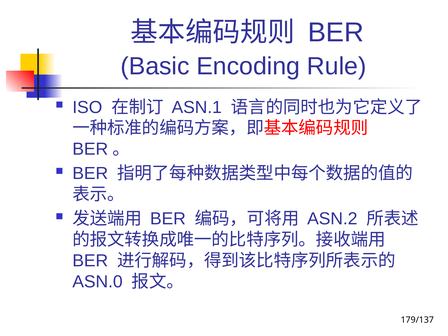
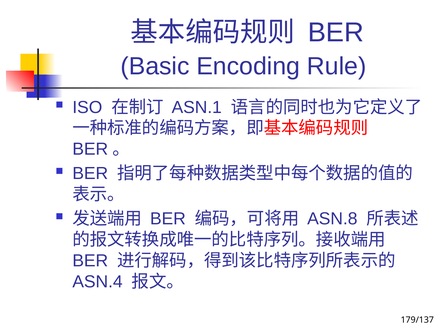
ASN.2: ASN.2 -> ASN.8 (332, 219)
ASN.0: ASN.0 -> ASN.4 (98, 282)
